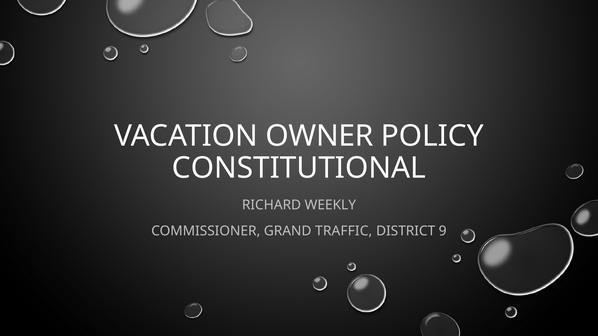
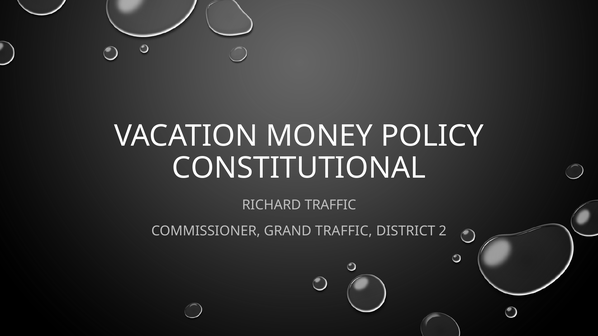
OWNER: OWNER -> MONEY (319, 136)
RICHARD WEEKLY: WEEKLY -> TRAFFIC (330, 205)
9: 9 -> 2 (443, 231)
